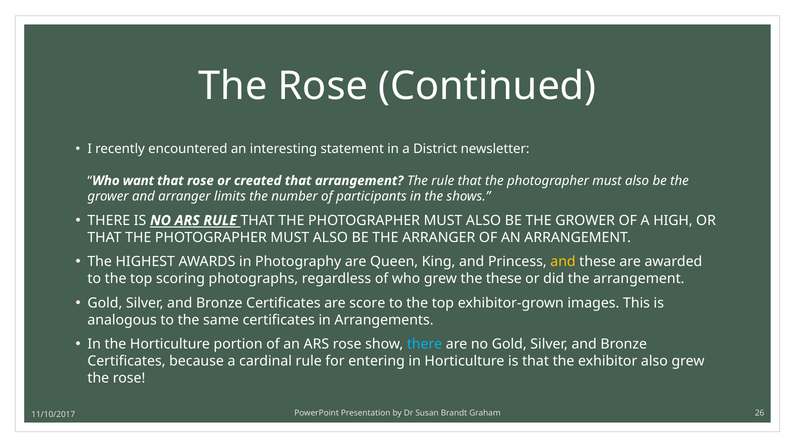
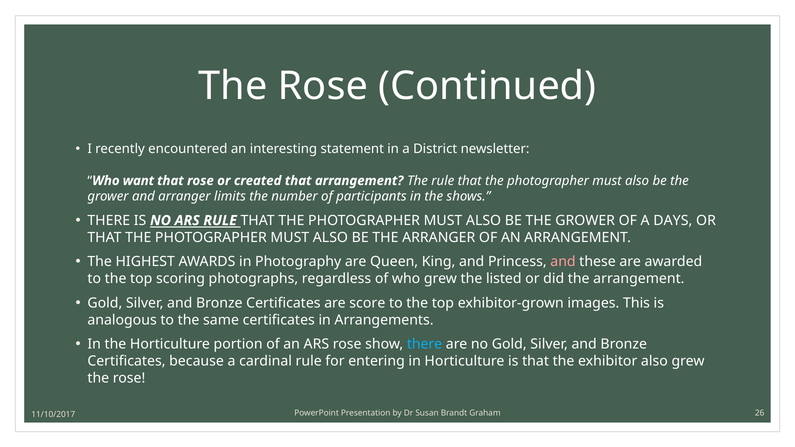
HIGH: HIGH -> DAYS (673, 221)
and colour: yellow -> pink (563, 262)
the these: these -> listed (504, 279)
